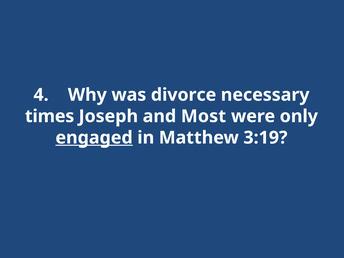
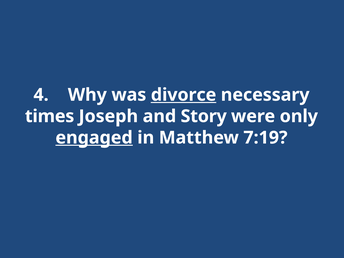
divorce underline: none -> present (184, 95)
Most: Most -> Story (204, 116)
3:19: 3:19 -> 7:19 (265, 138)
